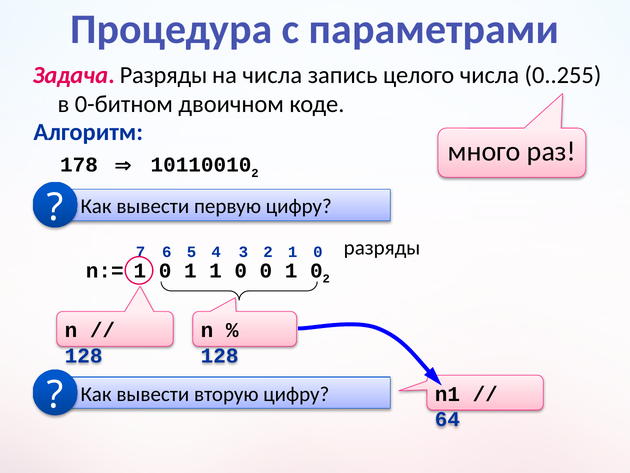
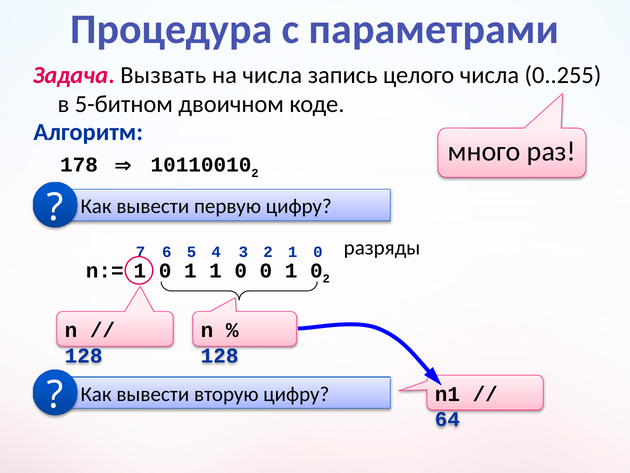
Задача Разряды: Разряды -> Вызвать (163, 75)
0-битном: 0-битном -> 5-битном (124, 104)
